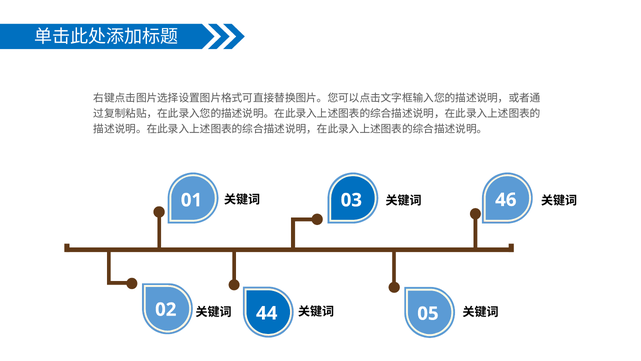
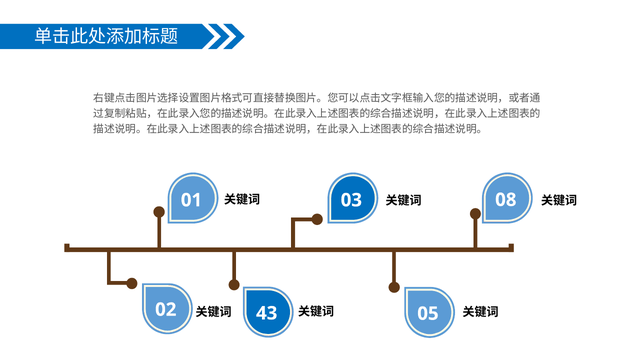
46: 46 -> 08 (506, 200)
44: 44 -> 43 (267, 313)
